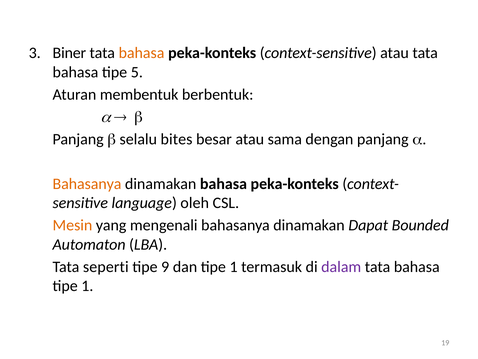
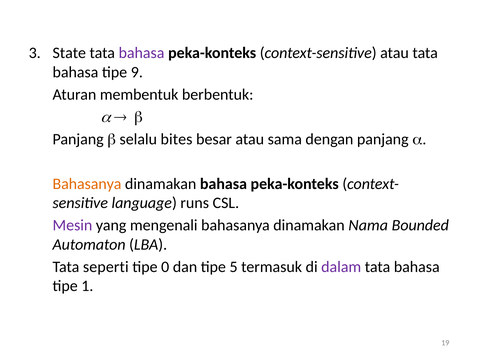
Biner: Biner -> State (69, 53)
bahasa colour: orange -> purple (141, 53)
5: 5 -> 9 (137, 72)
oleh: oleh -> runs (195, 203)
Mesin colour: orange -> purple (72, 225)
Dapat: Dapat -> Nama (368, 225)
9: 9 -> 0 (165, 266)
dan tipe 1: 1 -> 5 (234, 266)
